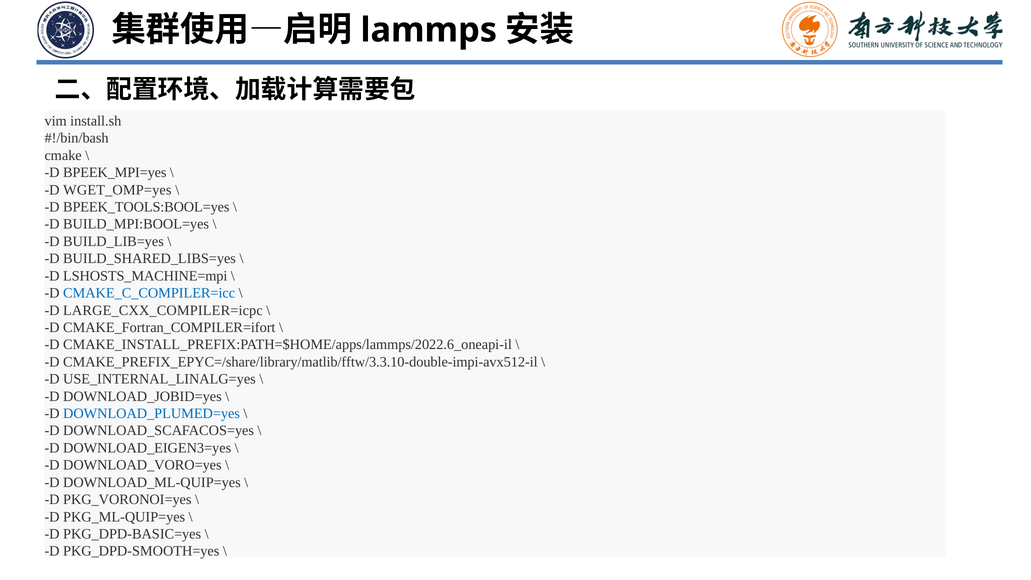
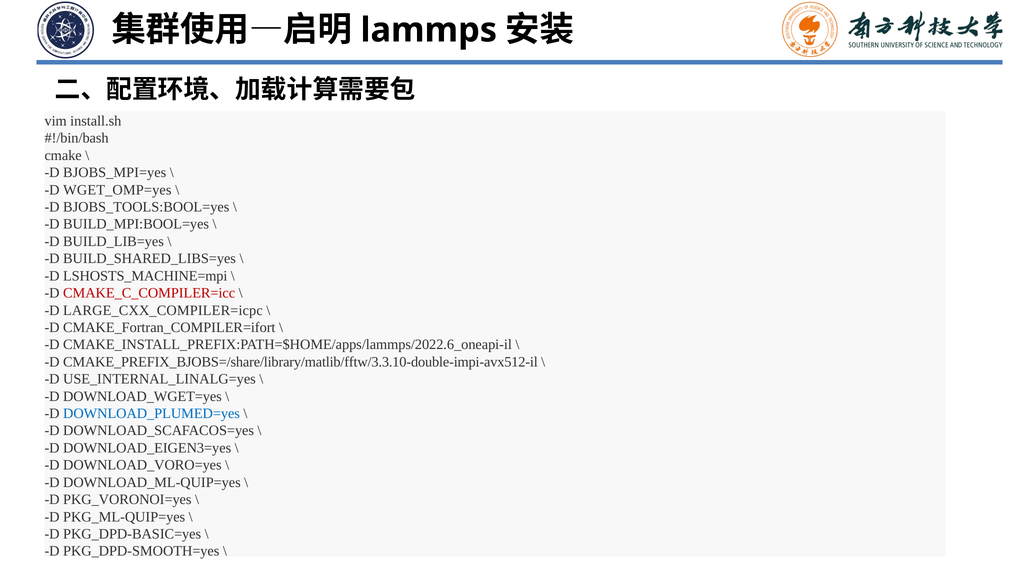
BPEEK_MPI=yes: BPEEK_MPI=yes -> BJOBS_MPI=yes (115, 173)
BPEEK_TOOLS:BOOL=yes: BPEEK_TOOLS:BOOL=yes -> BJOBS_TOOLS:BOOL=yes (146, 207)
CMAKE_C_COMPILER=icc colour: blue -> red (149, 293)
CMAKE_PREFIX_EPYC=/share/library/matlib/fftw/3.3.10-double-impi-avx512-il: CMAKE_PREFIX_EPYC=/share/library/matlib/fftw/3.3.10-double-impi-avx512-il -> CMAKE_PREFIX_BJOBS=/share/library/matlib/fftw/3.3.10-double-impi-avx512-il (300, 362)
DOWNLOAD_JOBID=yes: DOWNLOAD_JOBID=yes -> DOWNLOAD_WGET=yes (142, 396)
